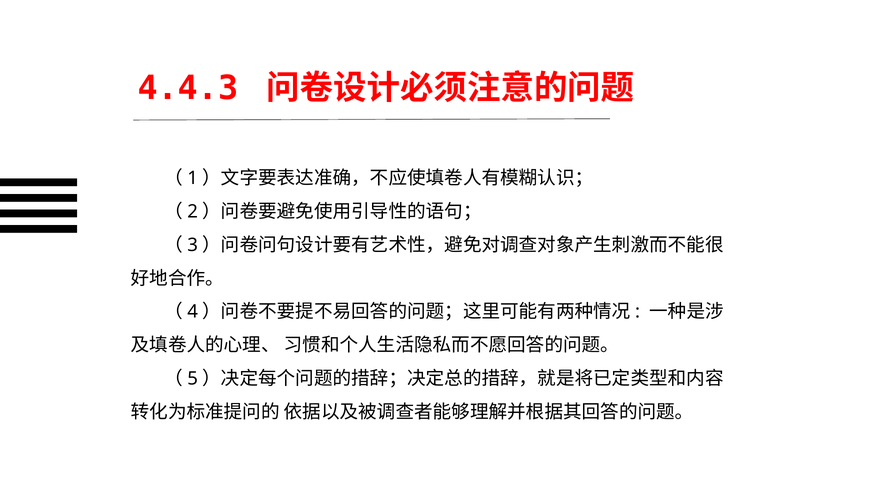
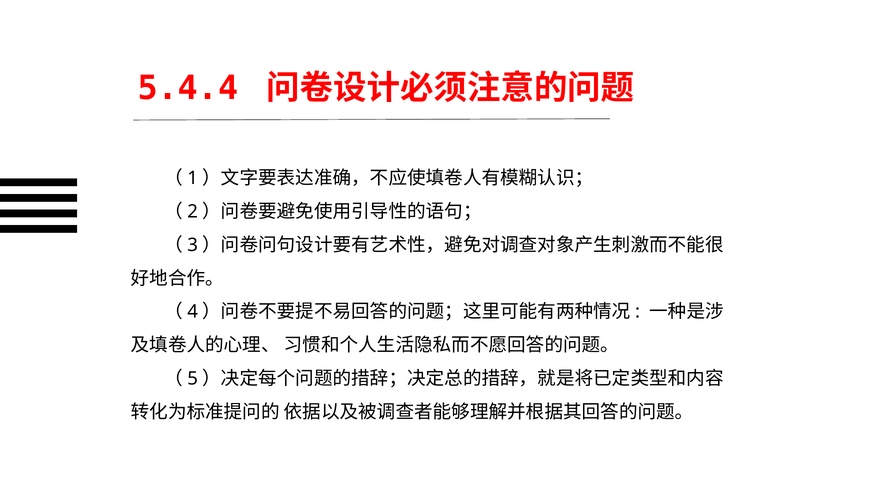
4.4.3: 4.4.3 -> 5.4.4 (188, 88)
